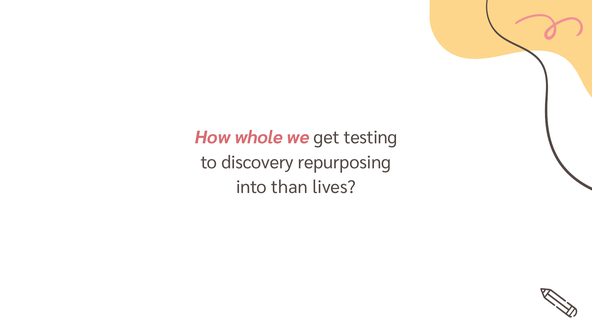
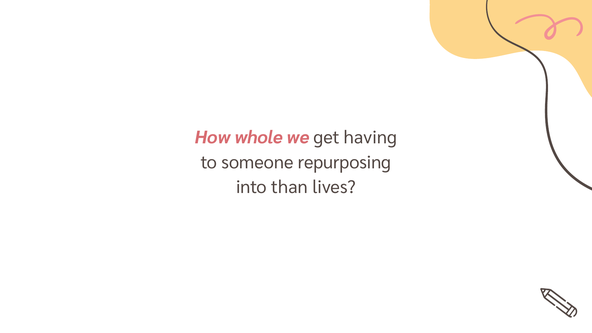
testing: testing -> having (370, 137)
discovery: discovery -> someone (257, 162)
